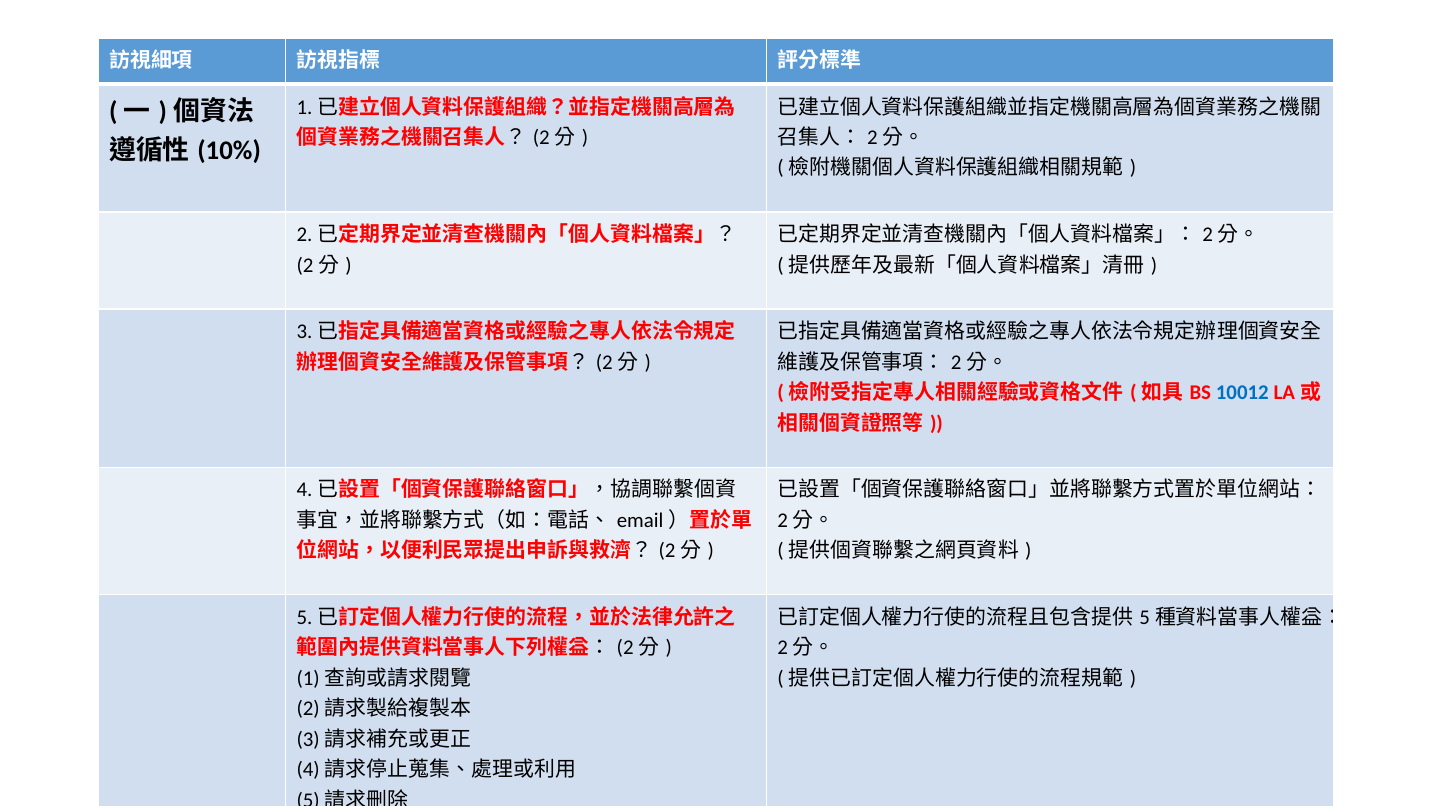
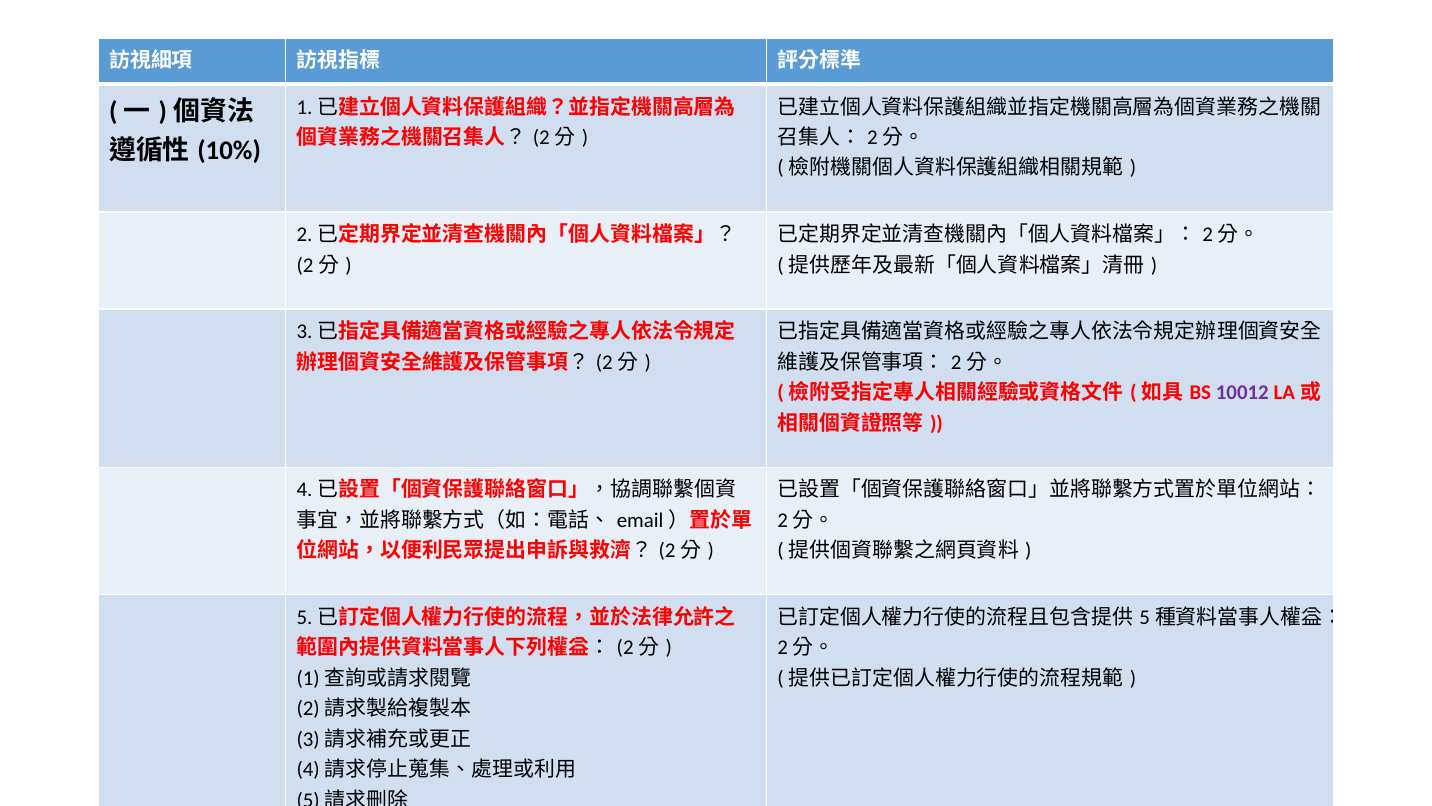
10012 colour: blue -> purple (1242, 393)
